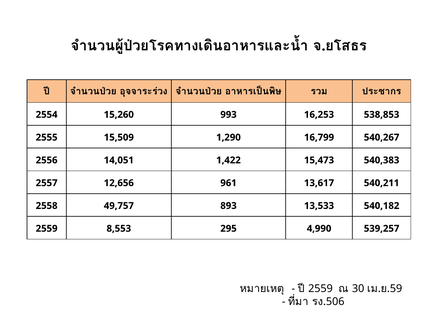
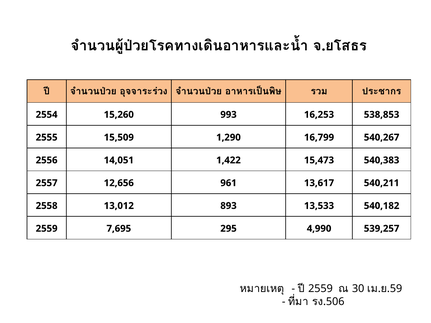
49,757: 49,757 -> 13,012 (119, 206)
8,553: 8,553 -> 7,695 (119, 229)
